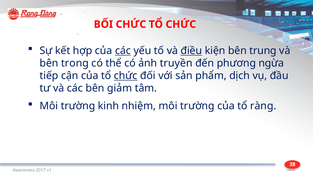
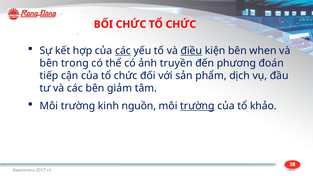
trung: trung -> when (263, 51)
ngừa: ngừa -> đoán (271, 63)
chức underline: present -> none (126, 76)
nhiệm: nhiệm -> nguồn (139, 106)
trường underline: none -> present (197, 106)
ràng: ràng -> khảo (263, 106)
